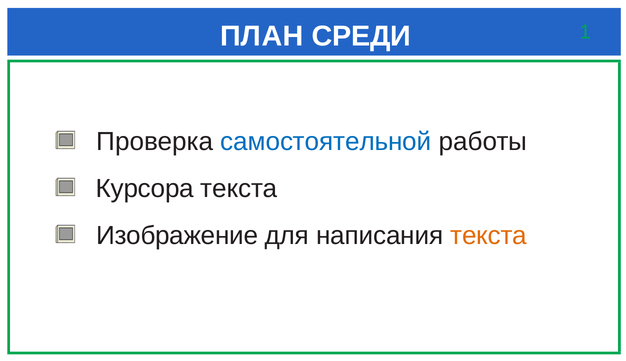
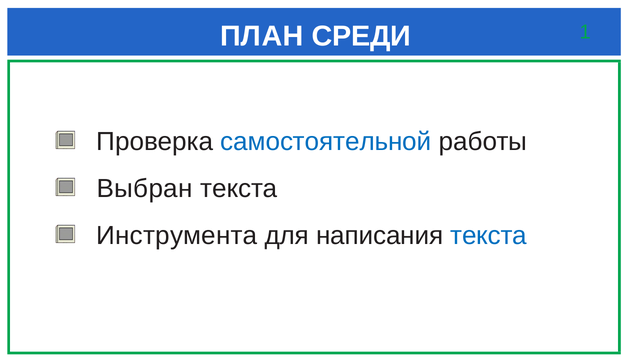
Курсора: Курсора -> Выбран (145, 189)
Изображение: Изображение -> Инструмента (177, 236)
текста colour: orange -> blue (489, 236)
